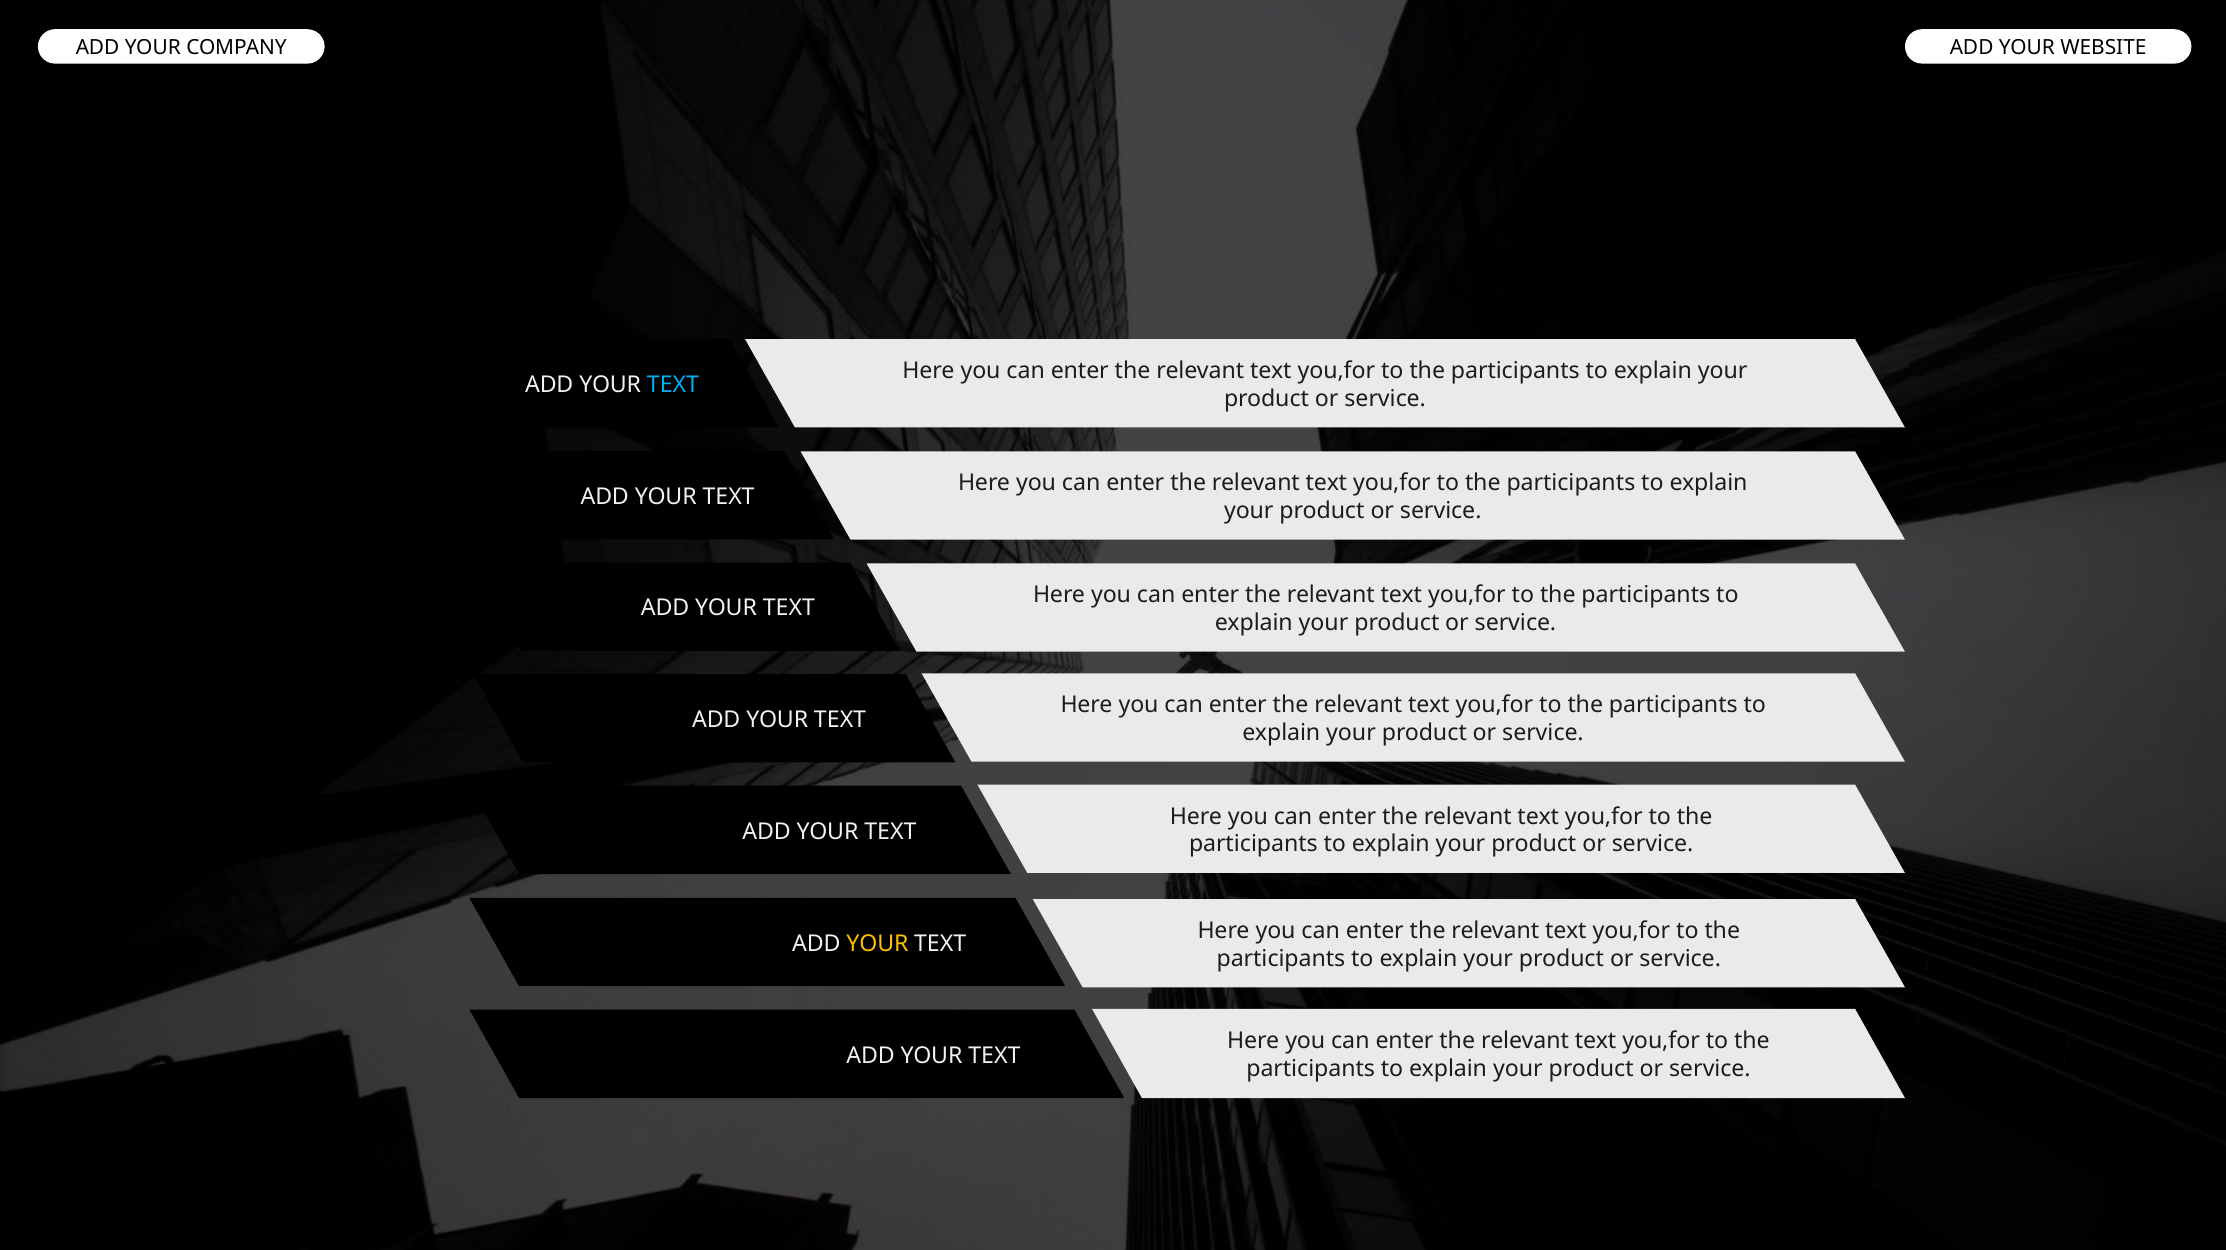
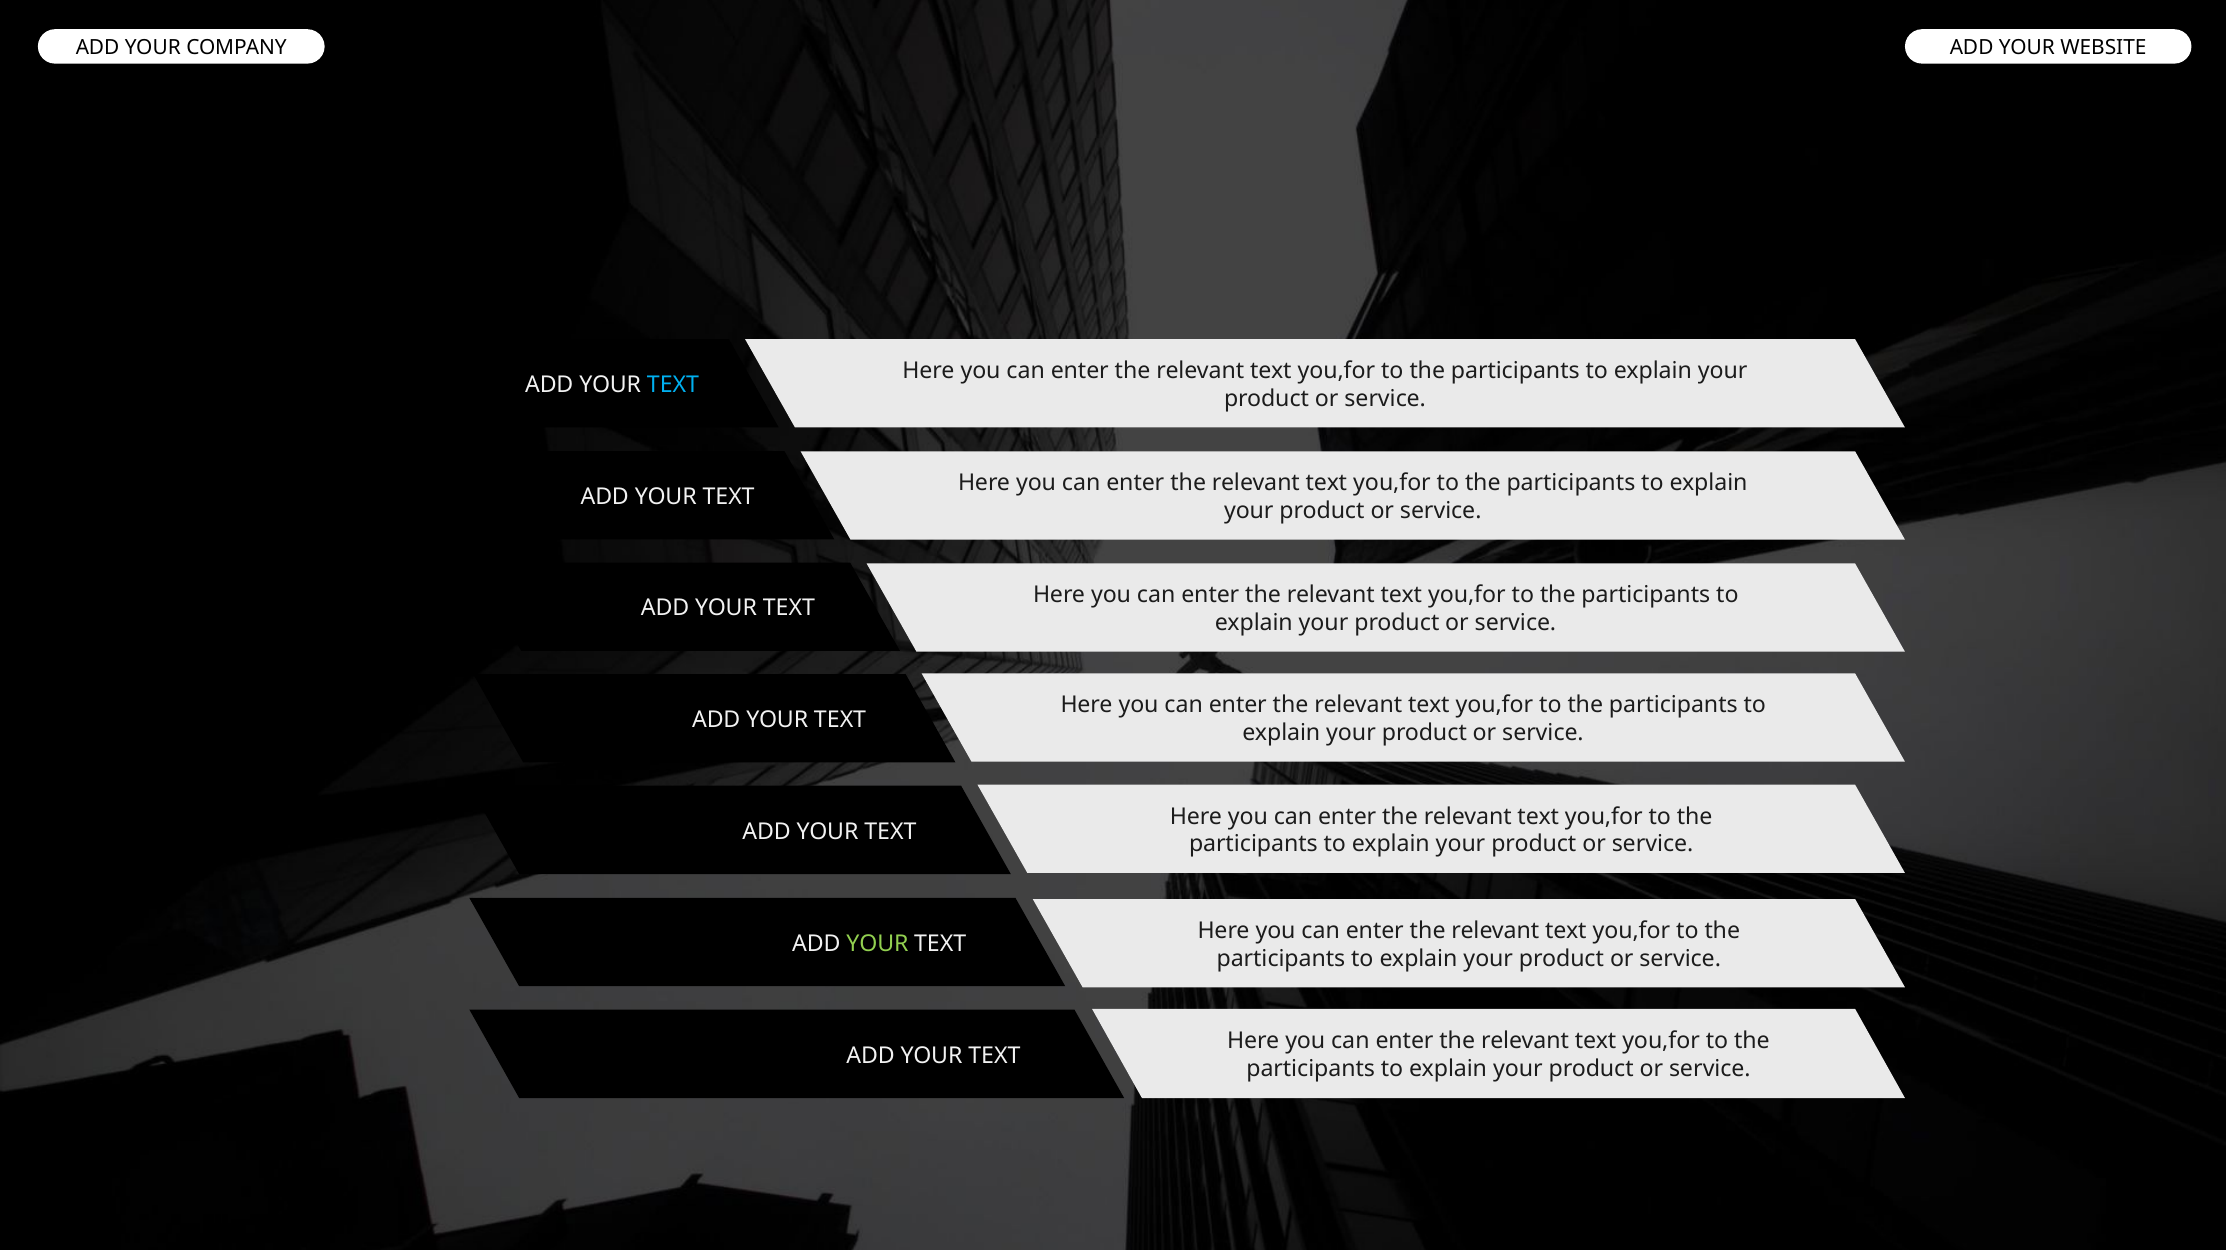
YOUR colour: yellow -> light green (877, 944)
